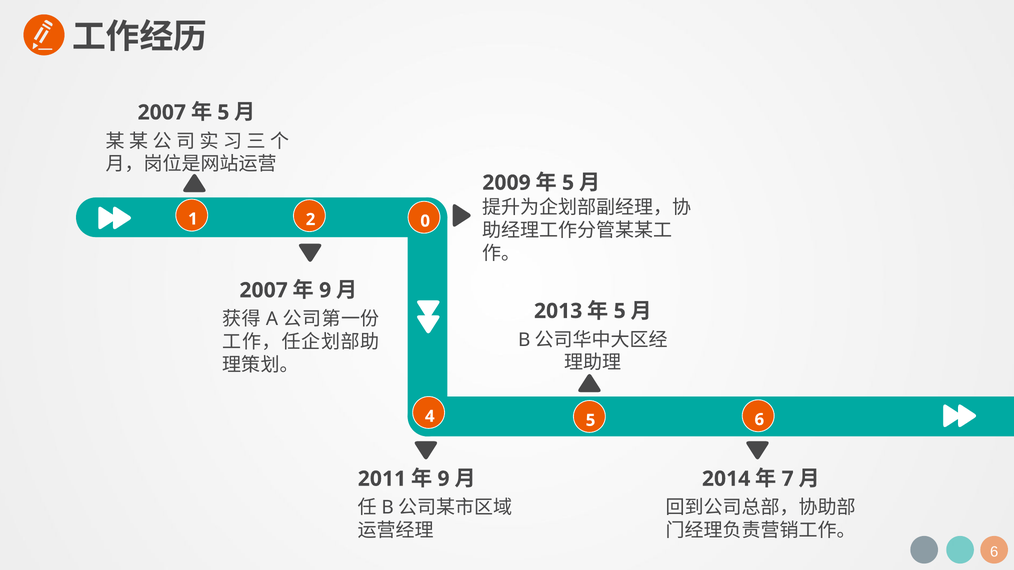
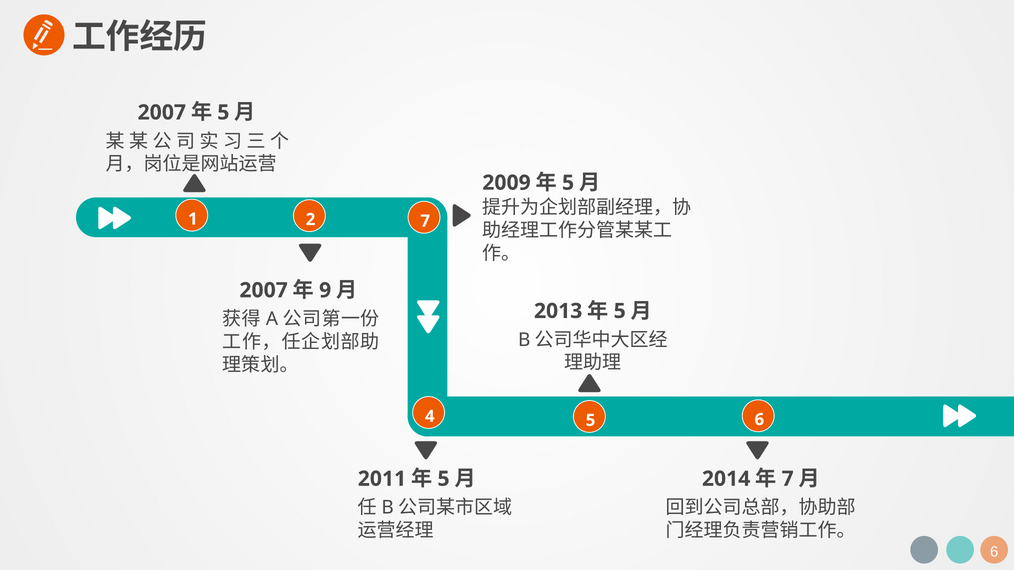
2 0: 0 -> 7 (425, 221)
9: 9 -> 5 (444, 479)
